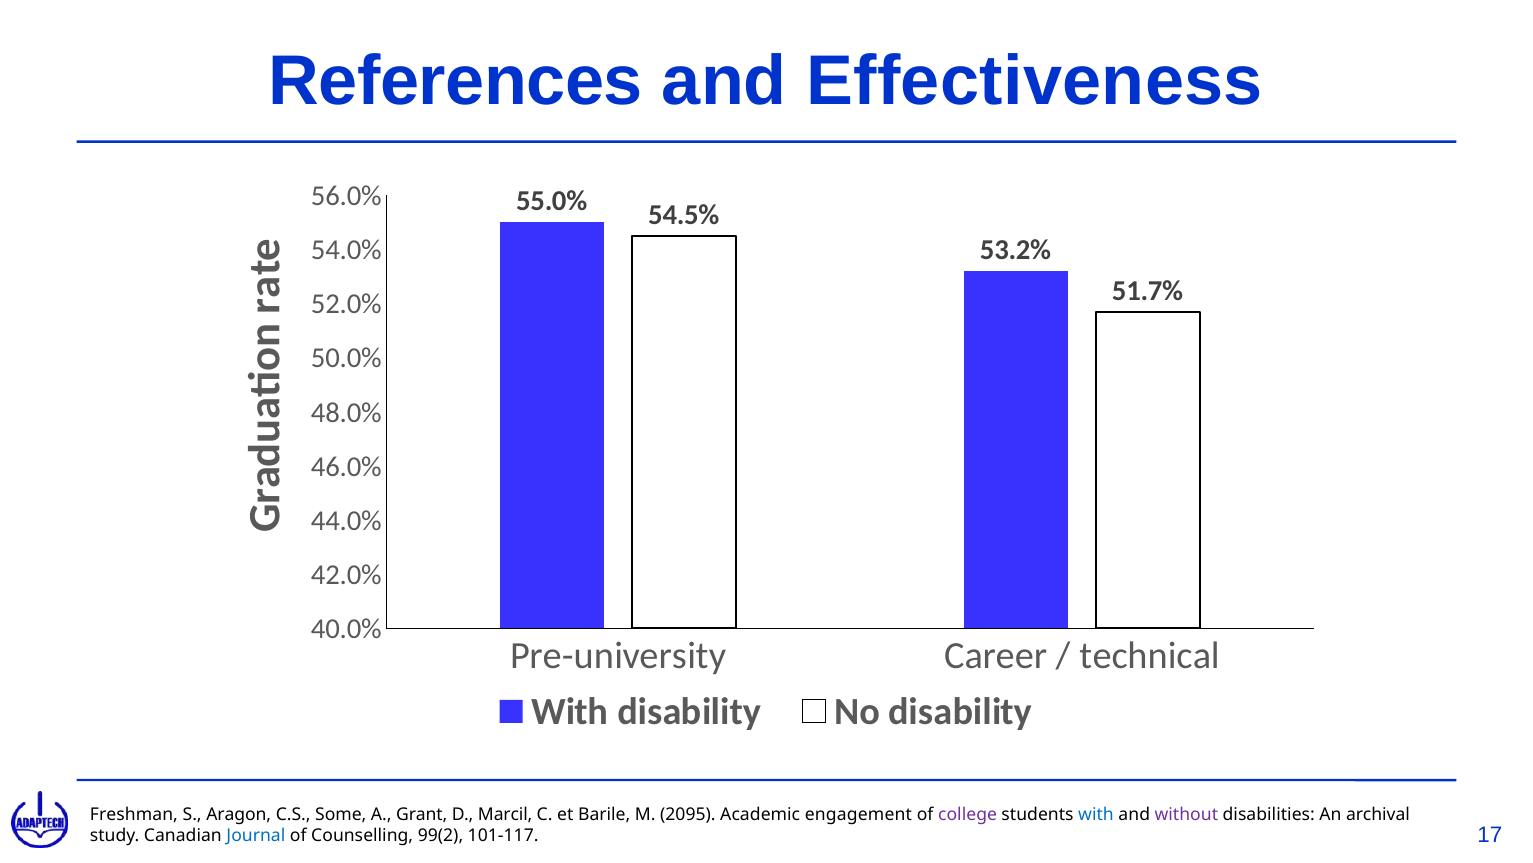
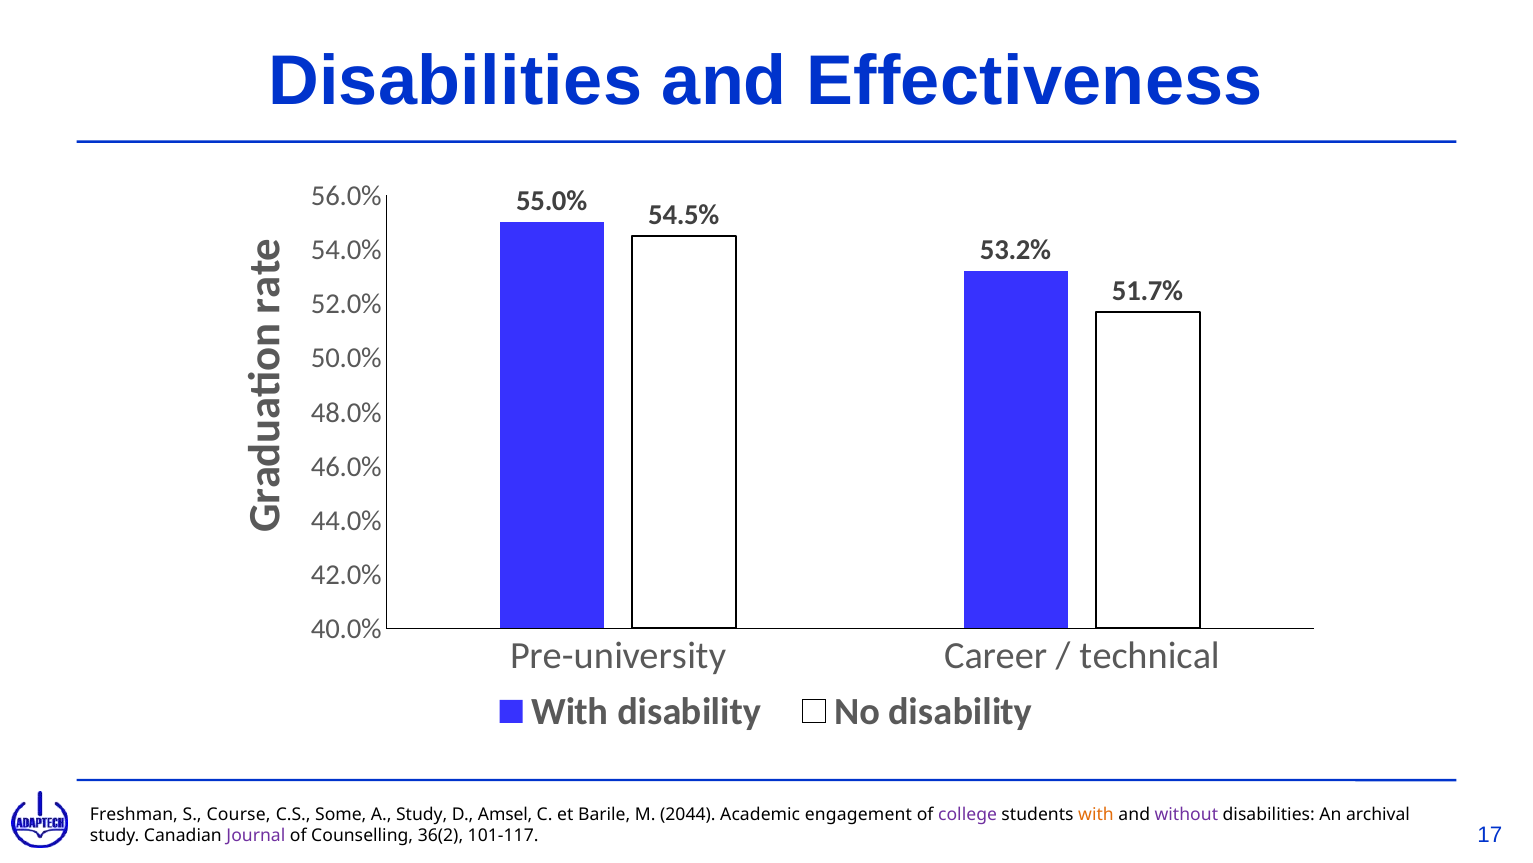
References: References -> Disabilities (455, 82)
Aragon: Aragon -> Course (239, 814)
A Grant: Grant -> Study (422, 814)
Marcil: Marcil -> Amsel (505, 814)
2095: 2095 -> 2044 (688, 814)
with colour: blue -> orange (1096, 814)
Journal colour: blue -> purple (256, 836)
99(2: 99(2 -> 36(2 (441, 836)
